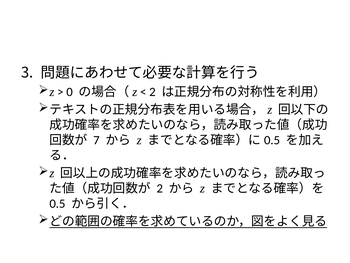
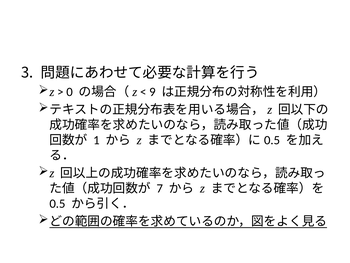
2: 2 -> 9 (152, 92)
7: 7 -> 1 (96, 140)
2: 2 -> 7 (160, 188)
